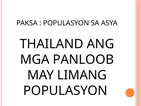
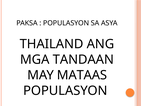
PANLOOB: PANLOOB -> TANDAAN (83, 59)
LIMANG: LIMANG -> MATAAS (82, 75)
